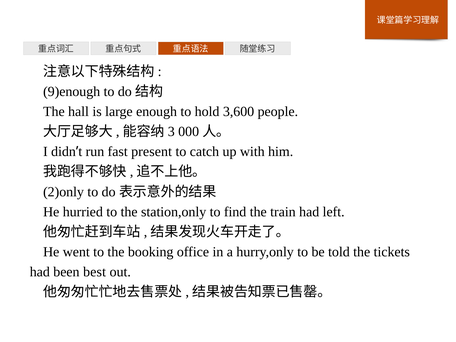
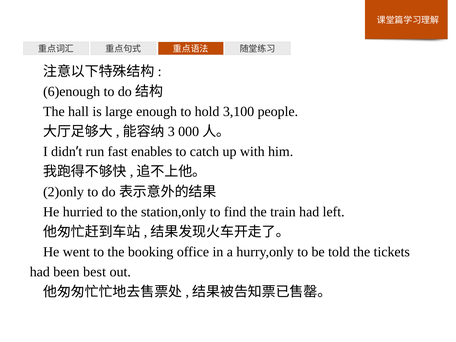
9)enough: 9)enough -> 6)enough (72, 91)
3,600: 3,600 -> 3,100 (239, 112)
present: present -> enables (152, 152)
